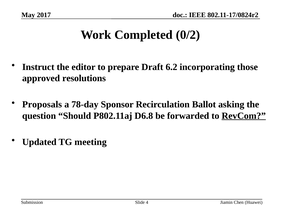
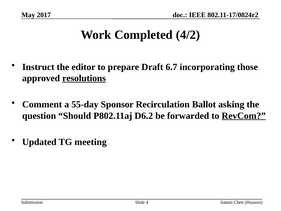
0/2: 0/2 -> 4/2 (188, 35)
6.2: 6.2 -> 6.7 (171, 67)
resolutions underline: none -> present (84, 78)
Proposals: Proposals -> Comment (42, 104)
78-day: 78-day -> 55-day (85, 104)
D6.8: D6.8 -> D6.2 (144, 116)
